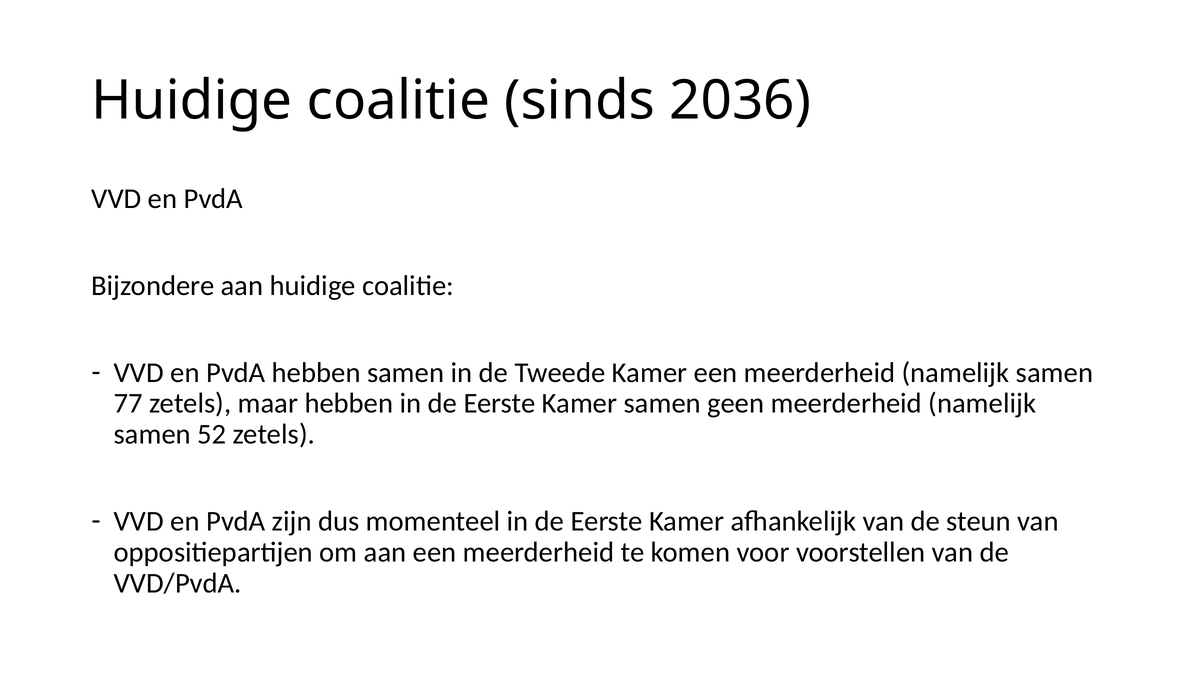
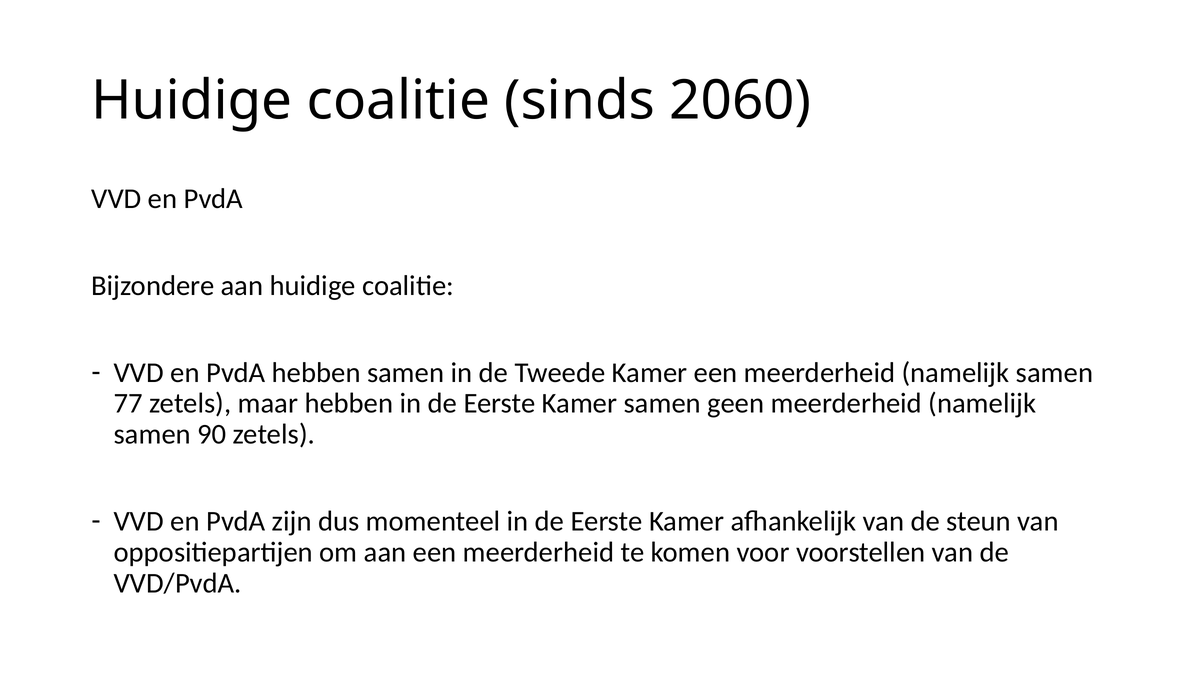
2036: 2036 -> 2060 (740, 101)
52: 52 -> 90 (212, 435)
